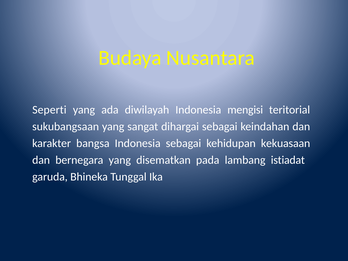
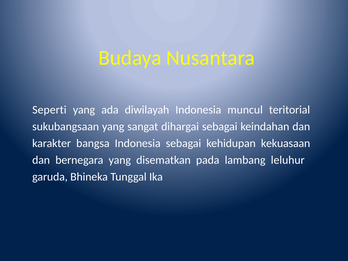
mengisi: mengisi -> muncul (245, 110)
istiadat: istiadat -> leluhur (288, 160)
